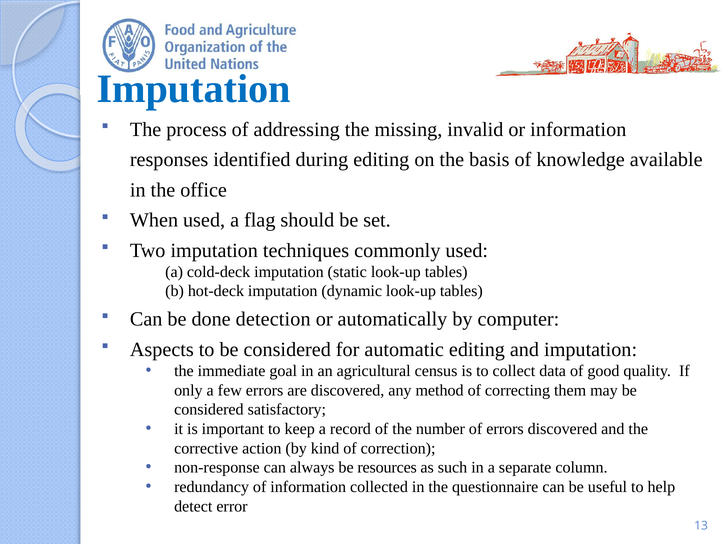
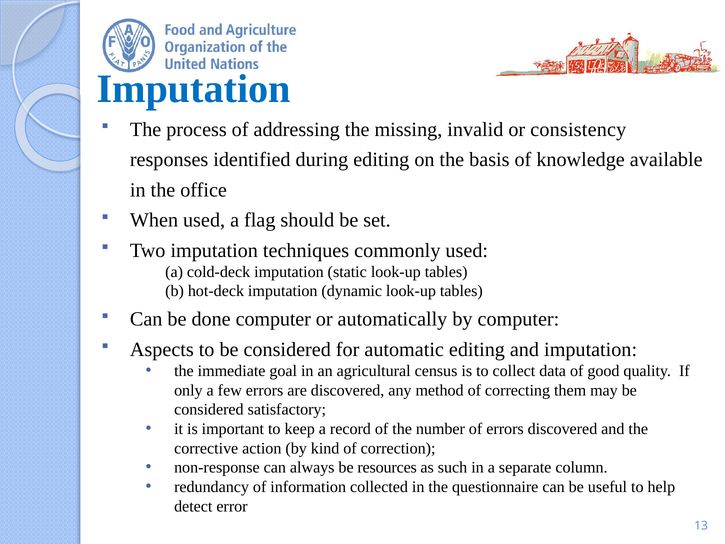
or information: information -> consistency (578, 129)
done detection: detection -> computer (273, 319)
